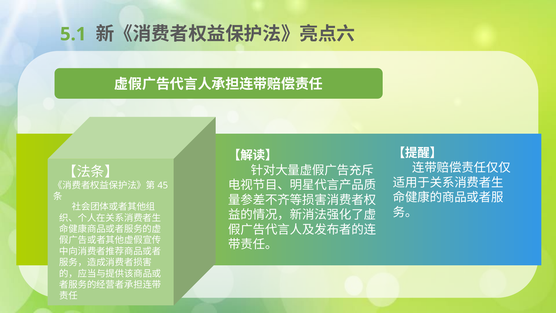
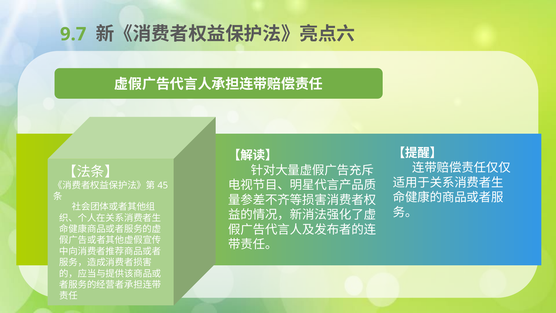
5.1: 5.1 -> 9.7 (73, 34)
